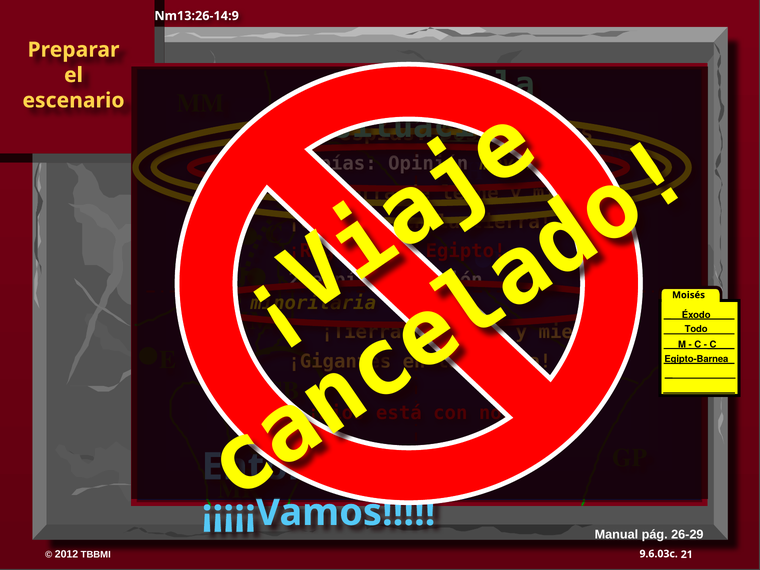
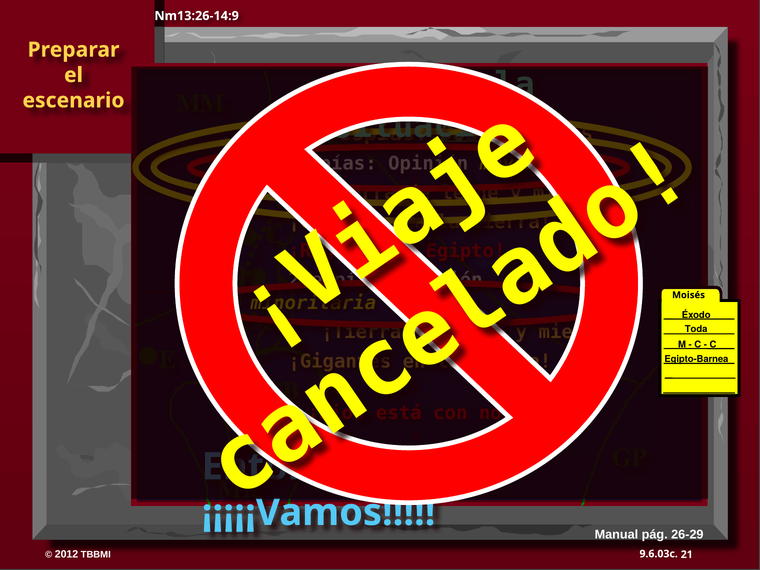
Todo: Todo -> Toda (696, 329)
